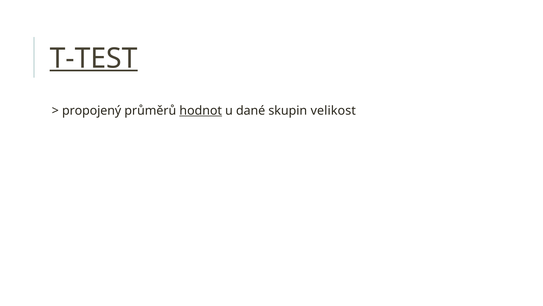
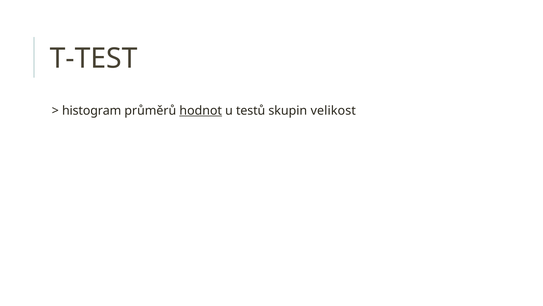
T-TEST underline: present -> none (94, 58)
propojený: propojený -> histogram (92, 110)
dané: dané -> testů (251, 110)
